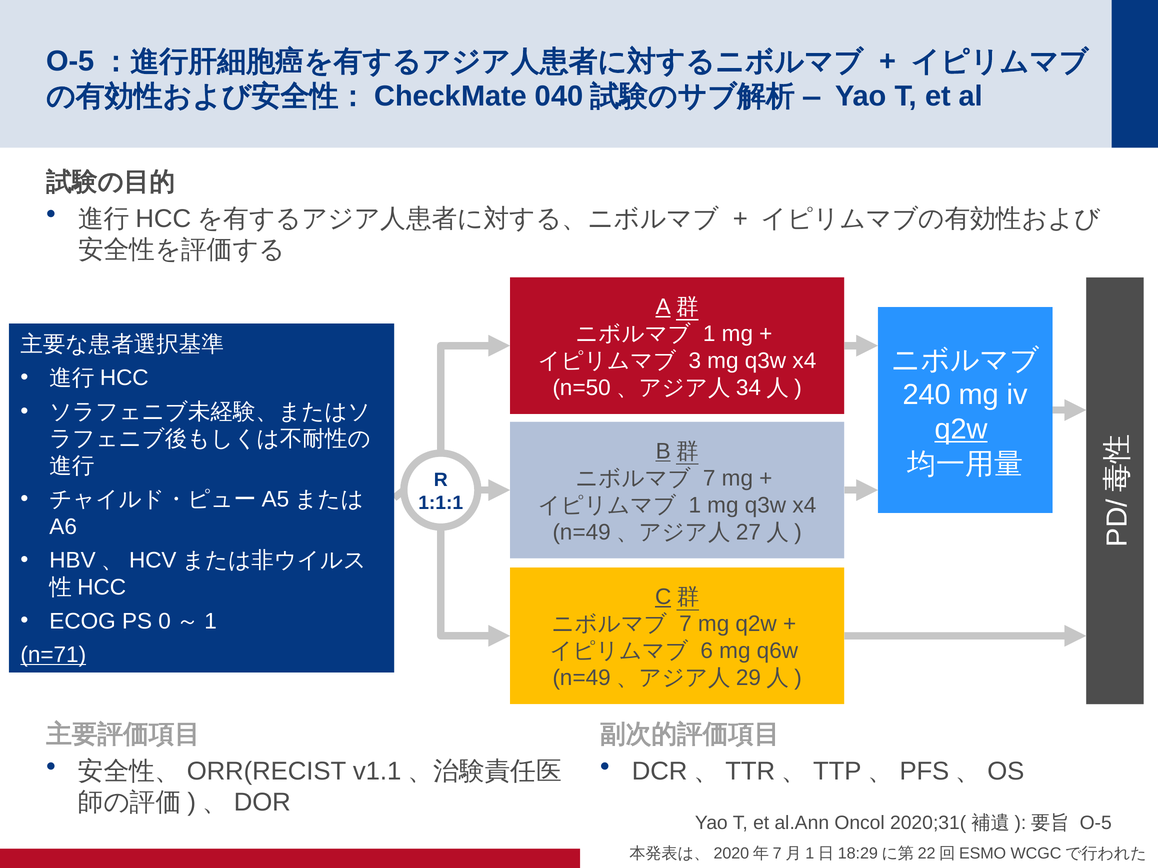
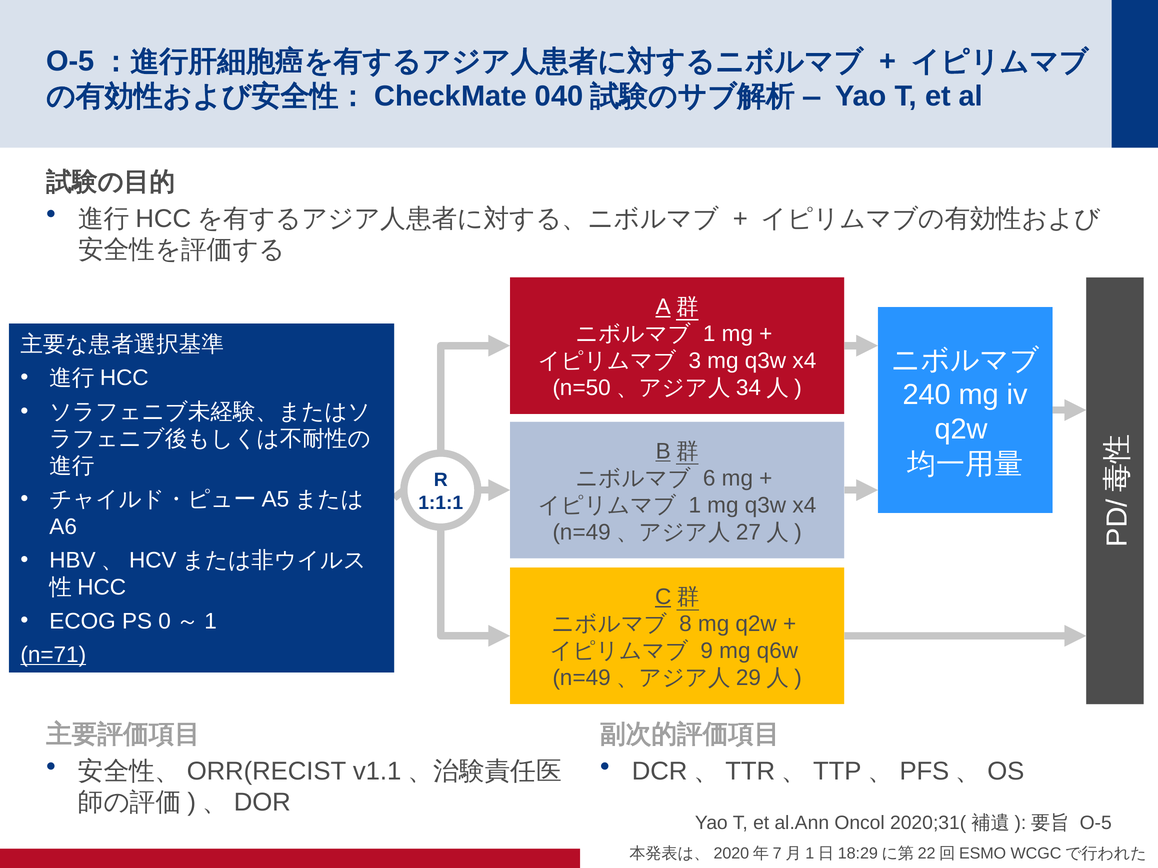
q2w underline: present -> none (961, 430)
7: 7 -> 6 (709, 478)
7: 7 -> 8 (685, 624)
6: 6 -> 9 (707, 651)
